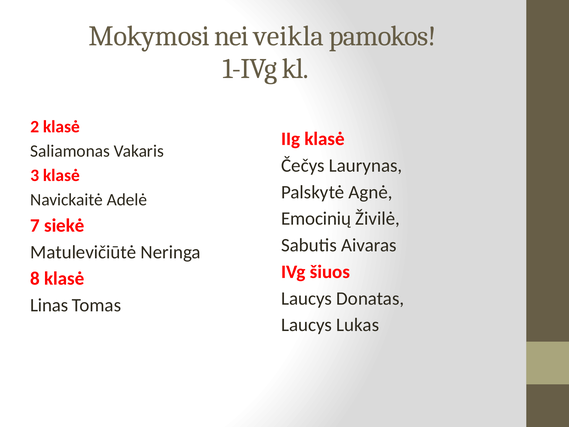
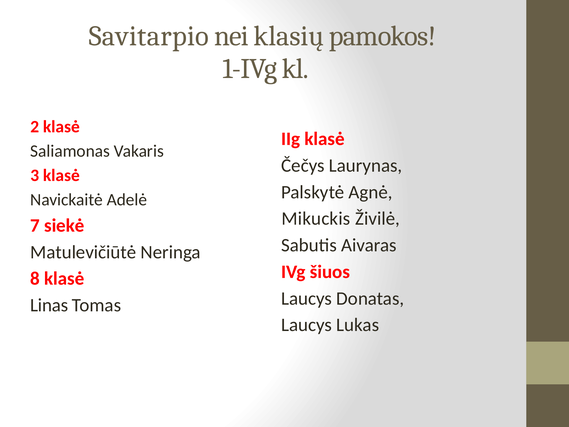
Mokymosi: Mokymosi -> Savitarpio (149, 36)
veikla: veikla -> klasių (289, 36)
Emocinių: Emocinių -> Mikuckis (316, 219)
